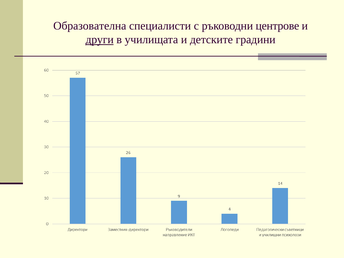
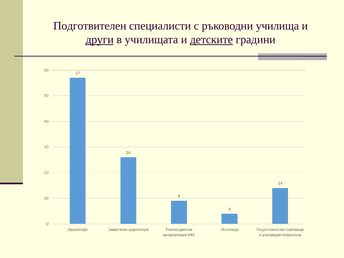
Образователна: Образователна -> Подготвителен (90, 26)
центрове: центрове -> училища (277, 26)
детските underline: none -> present (211, 40)
